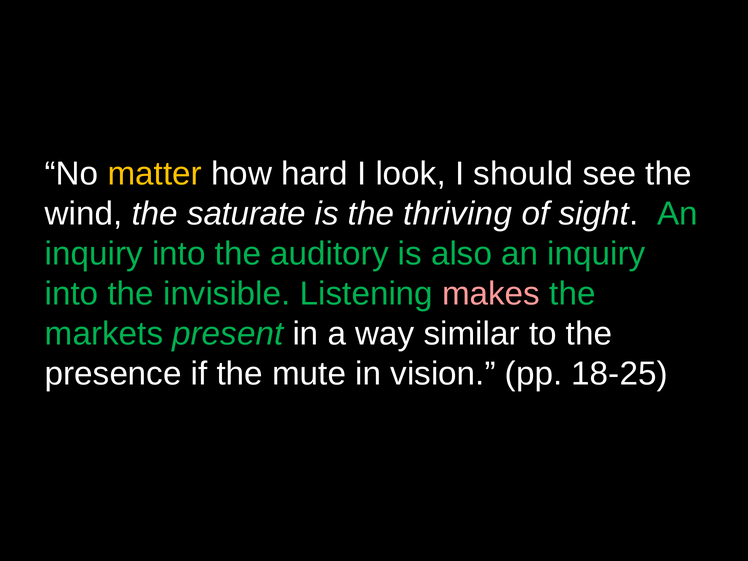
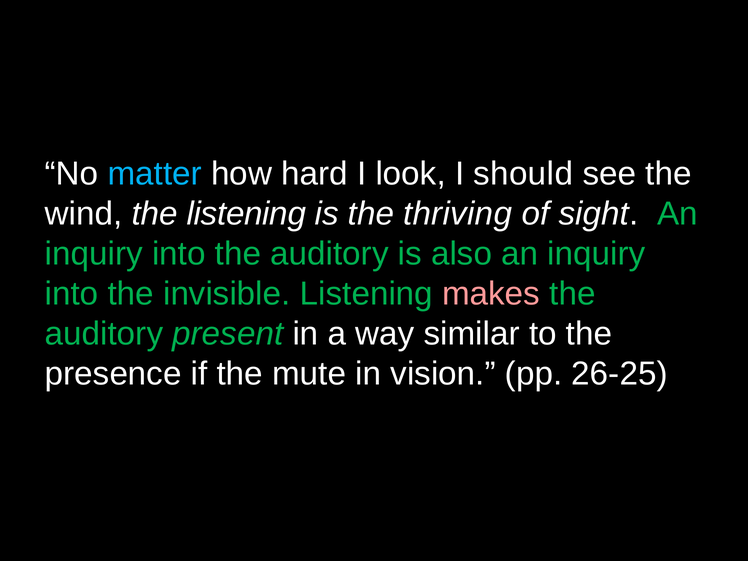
matter colour: yellow -> light blue (155, 174)
the saturate: saturate -> listening (246, 214)
markets: markets -> auditory (104, 334)
18-25: 18-25 -> 26-25 (620, 374)
